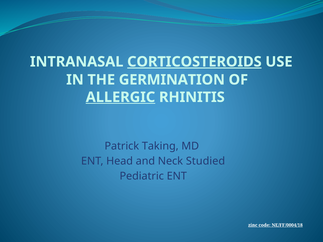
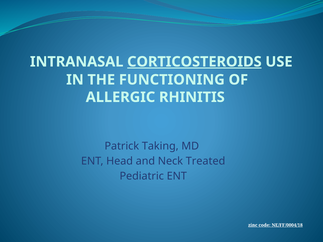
GERMINATION: GERMINATION -> FUNCTIONING (172, 80)
ALLERGIC underline: present -> none (120, 97)
Studied: Studied -> Treated (206, 161)
